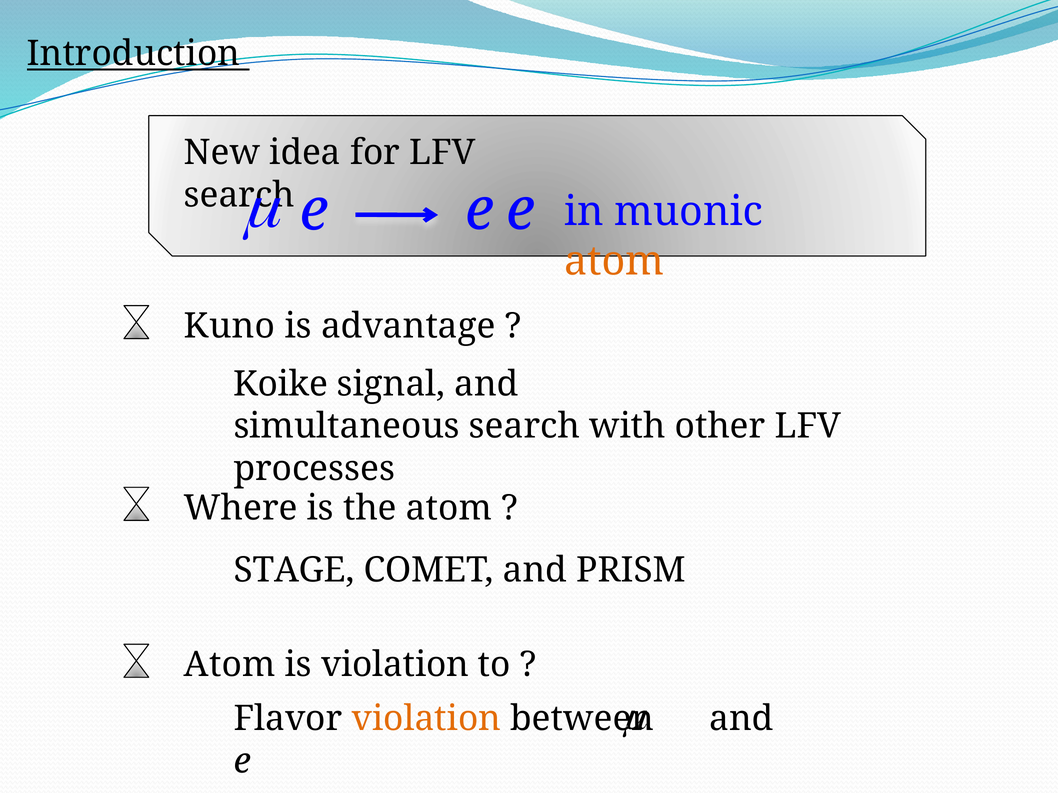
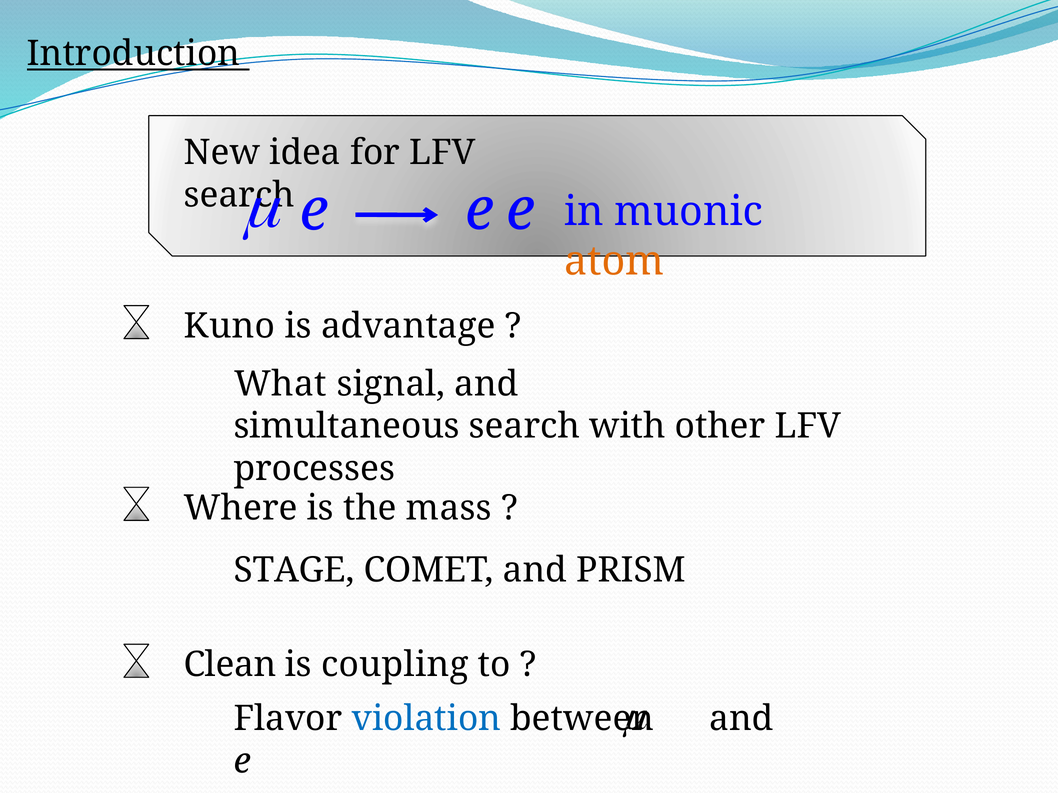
Koike: Koike -> What (280, 384)
the atom: atom -> mass (449, 508)
Atom: Atom -> Clean (230, 665)
is violation: violation -> coupling (395, 665)
violation colour: orange -> blue (426, 719)
